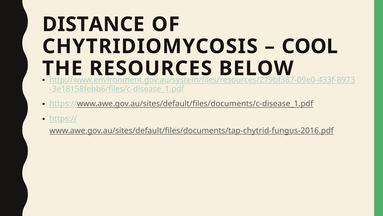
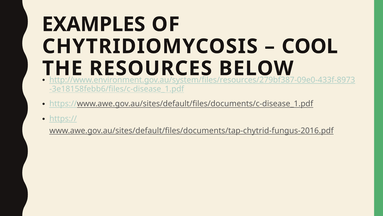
DISTANCE: DISTANCE -> EXAMPLES (94, 24)
